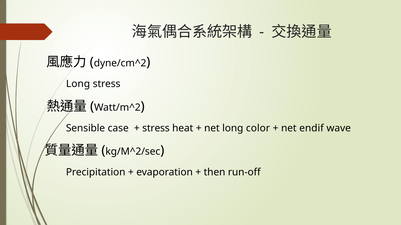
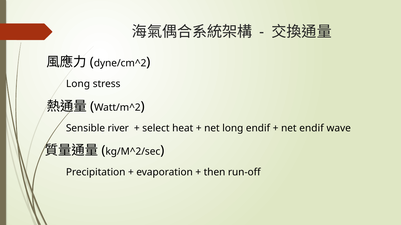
case: case -> river (118, 128)
stress: stress -> select (156, 128)
long color: color -> endif (258, 128)
